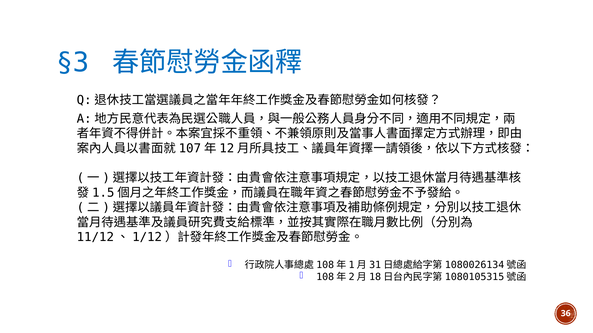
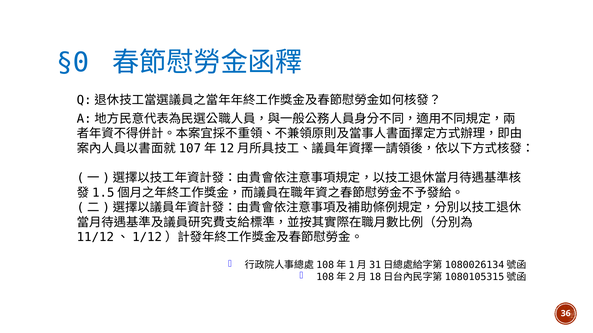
§3: §3 -> §0 (73, 63)
